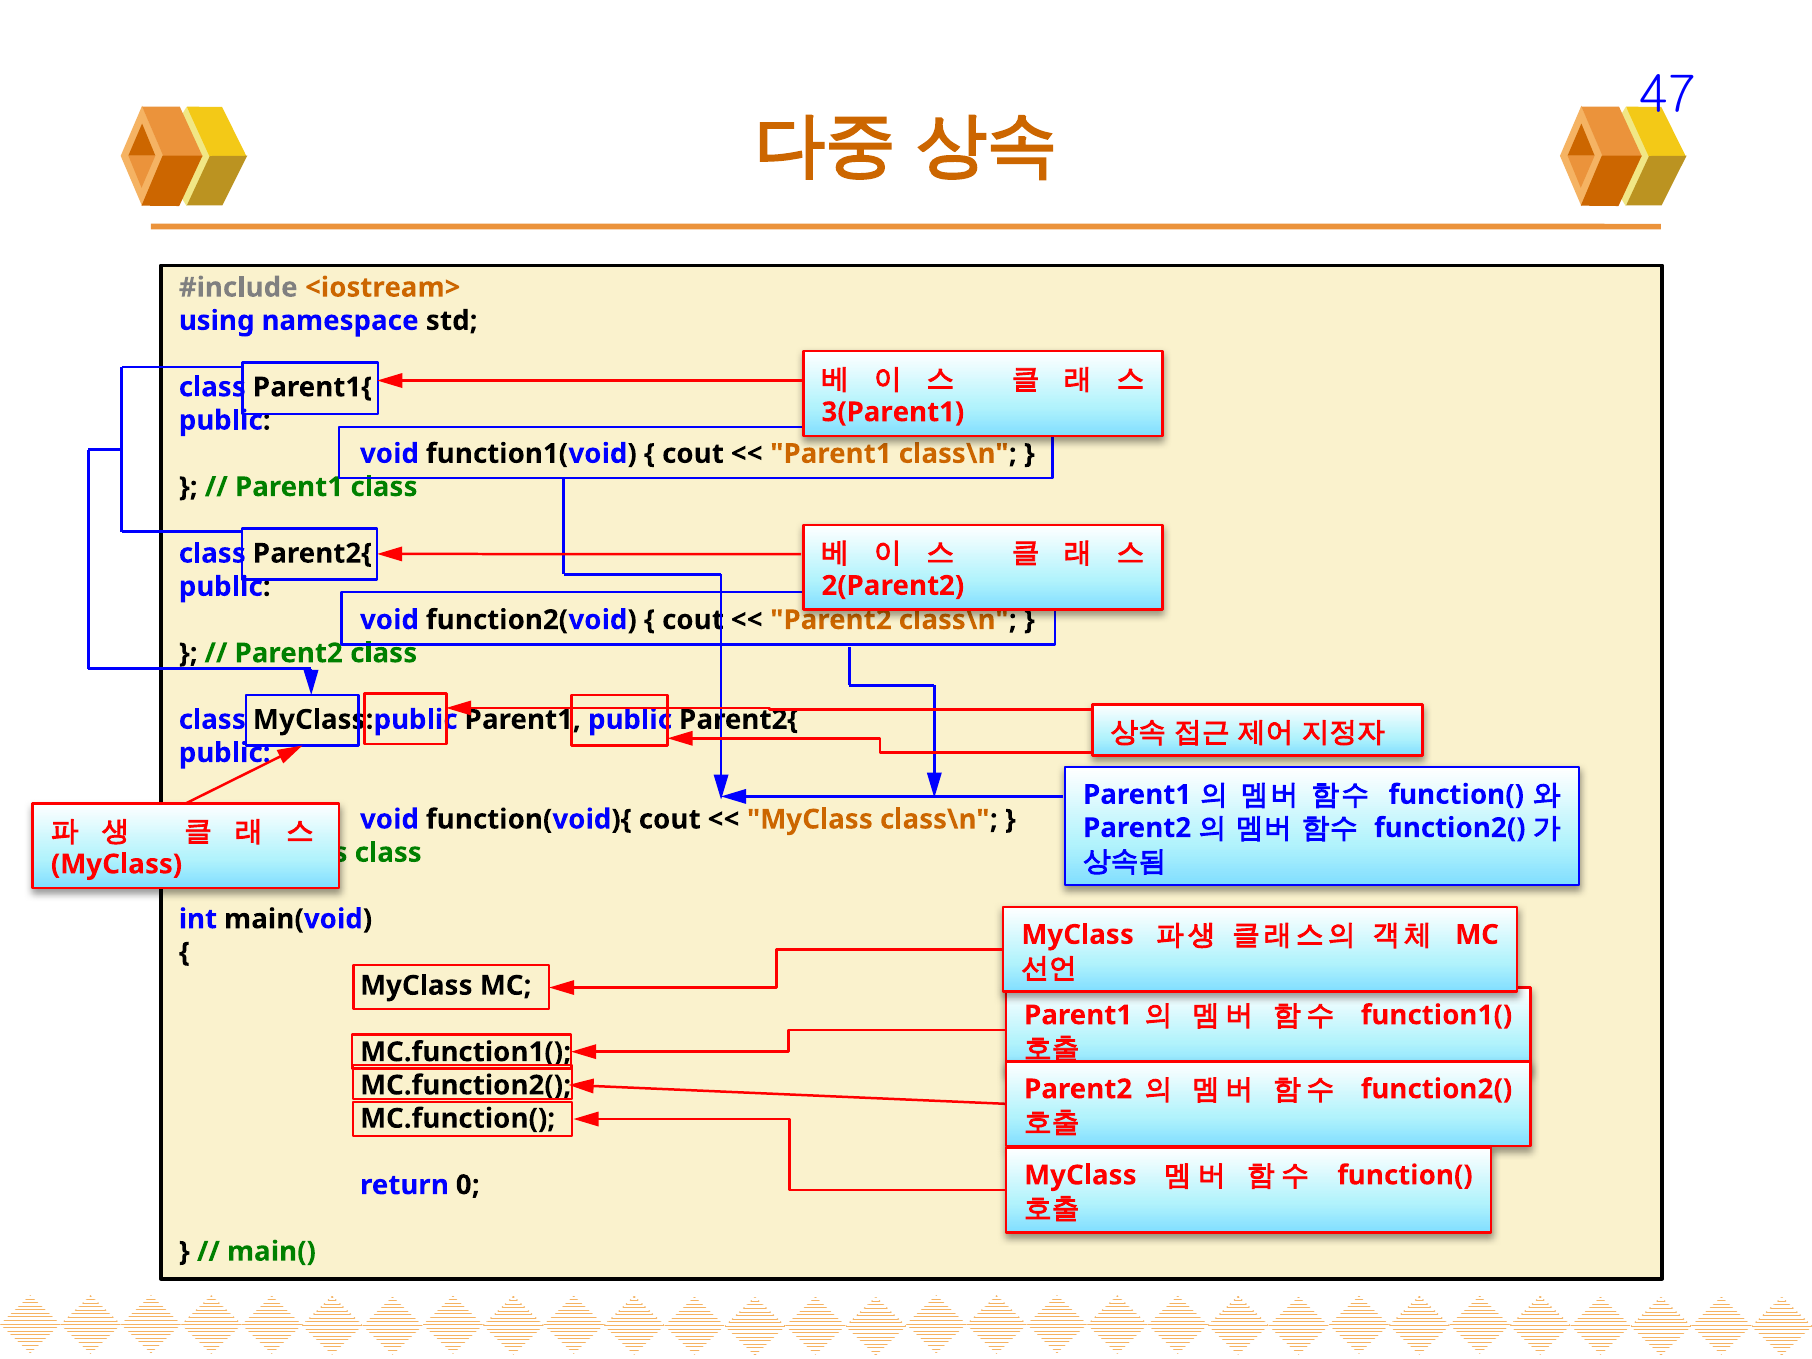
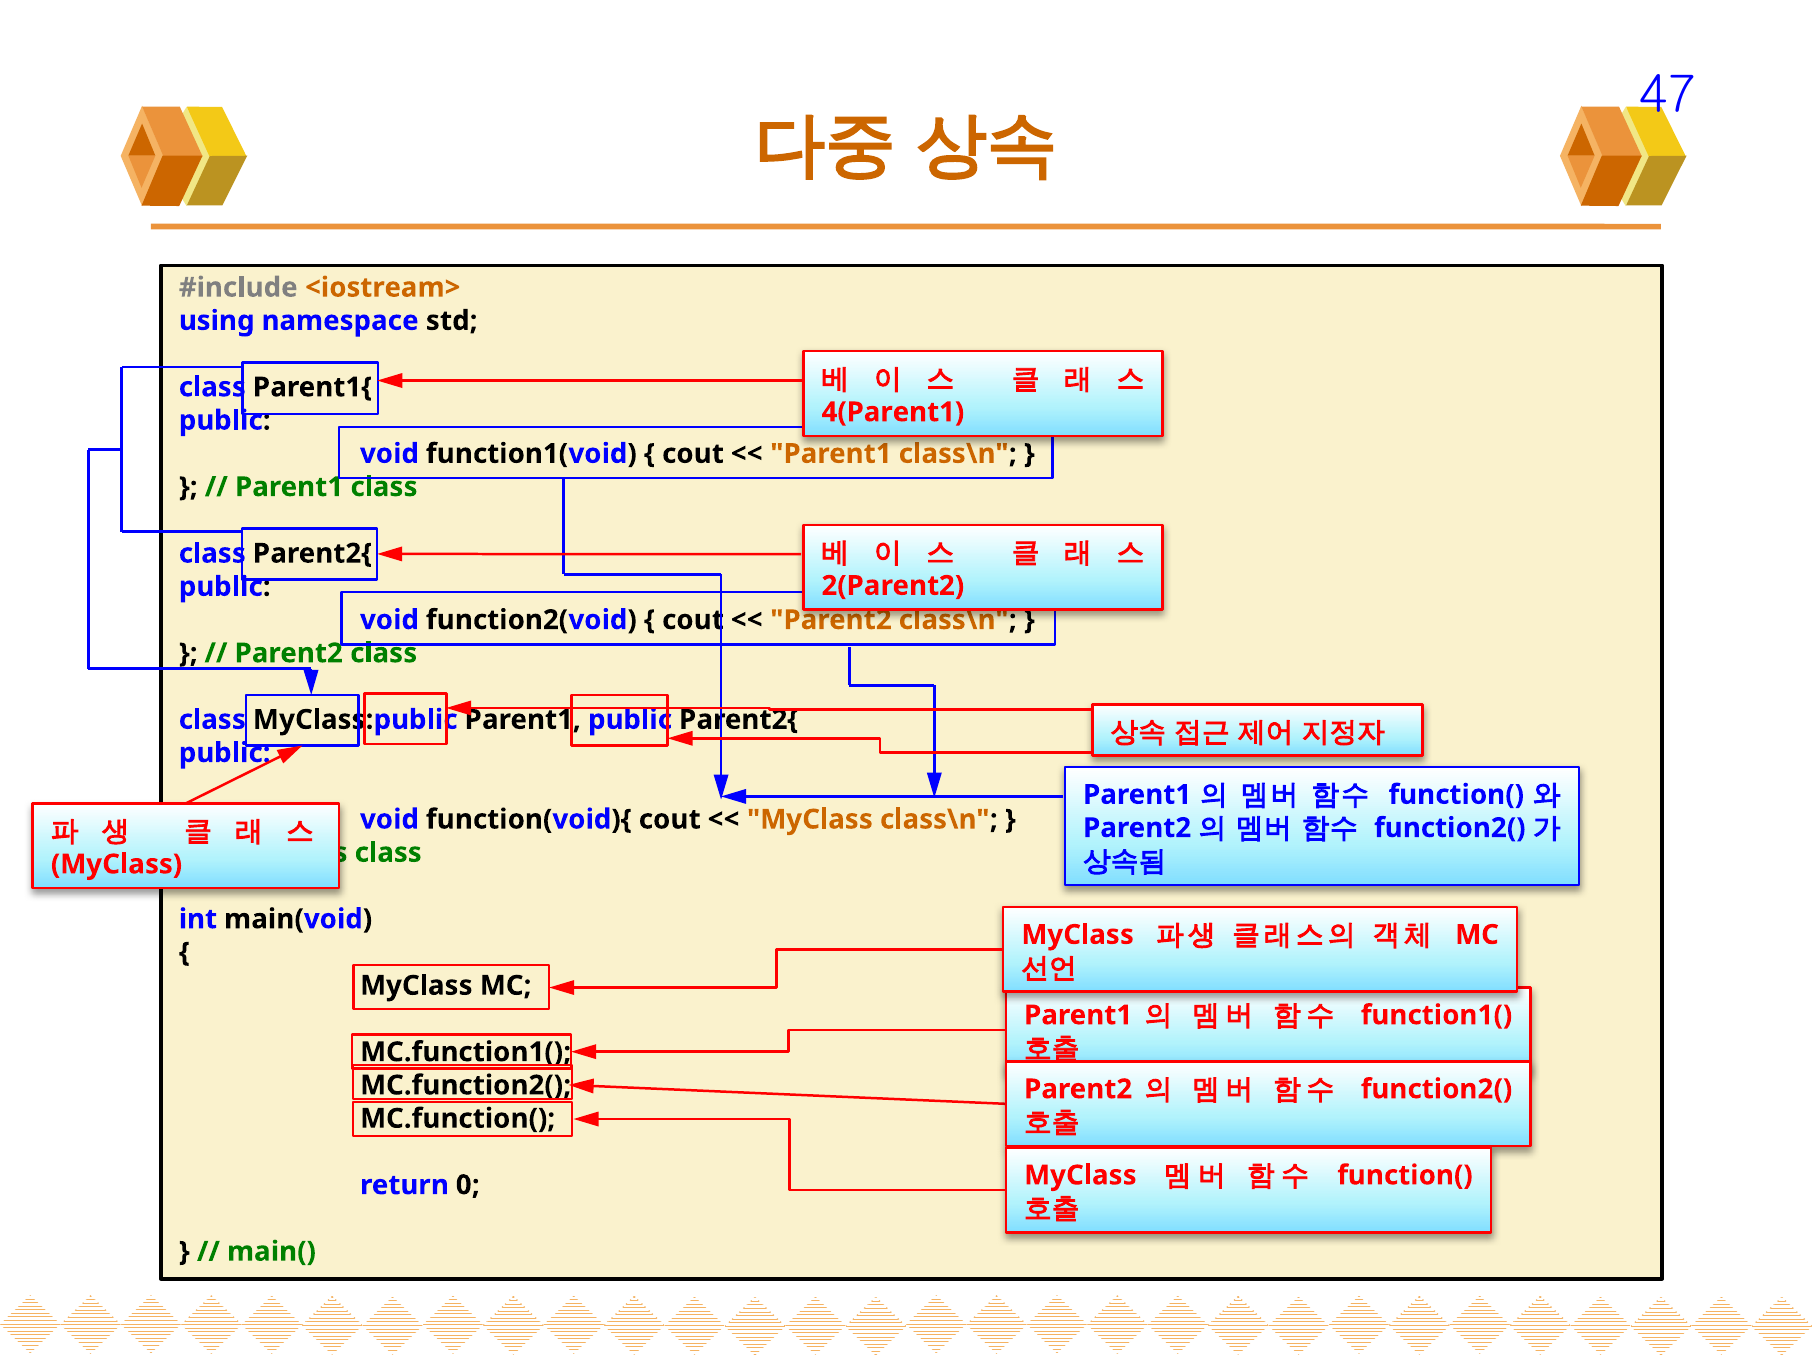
3(Parent1: 3(Parent1 -> 4(Parent1 (893, 412)
